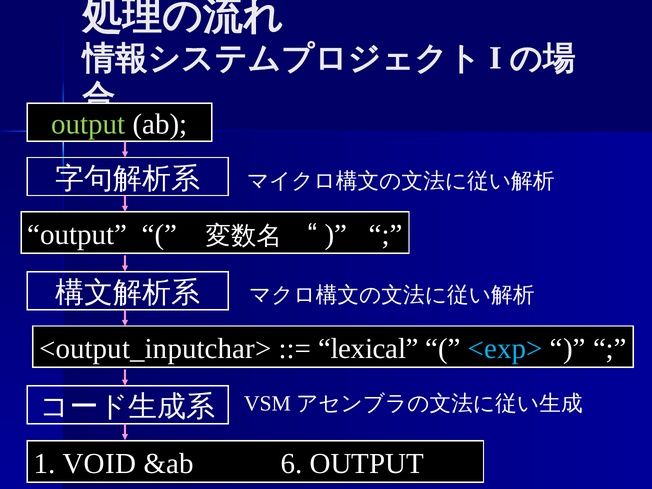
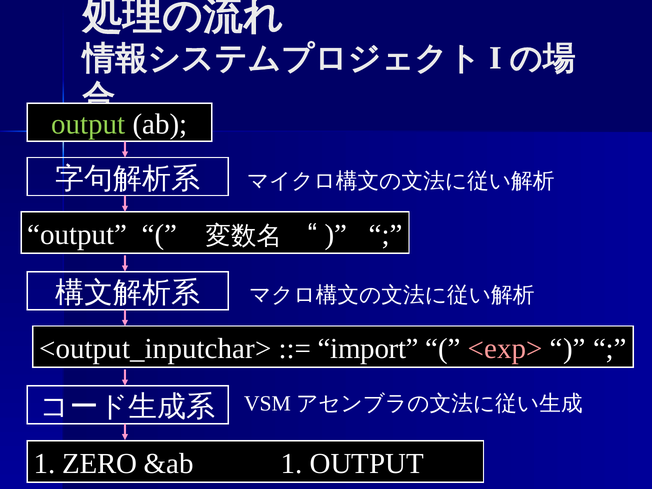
lexical: lexical -> import (368, 349)
<exp> colour: light blue -> pink (505, 349)
VOID: VOID -> ZERO (100, 464)
&ab 6: 6 -> 1 (292, 464)
